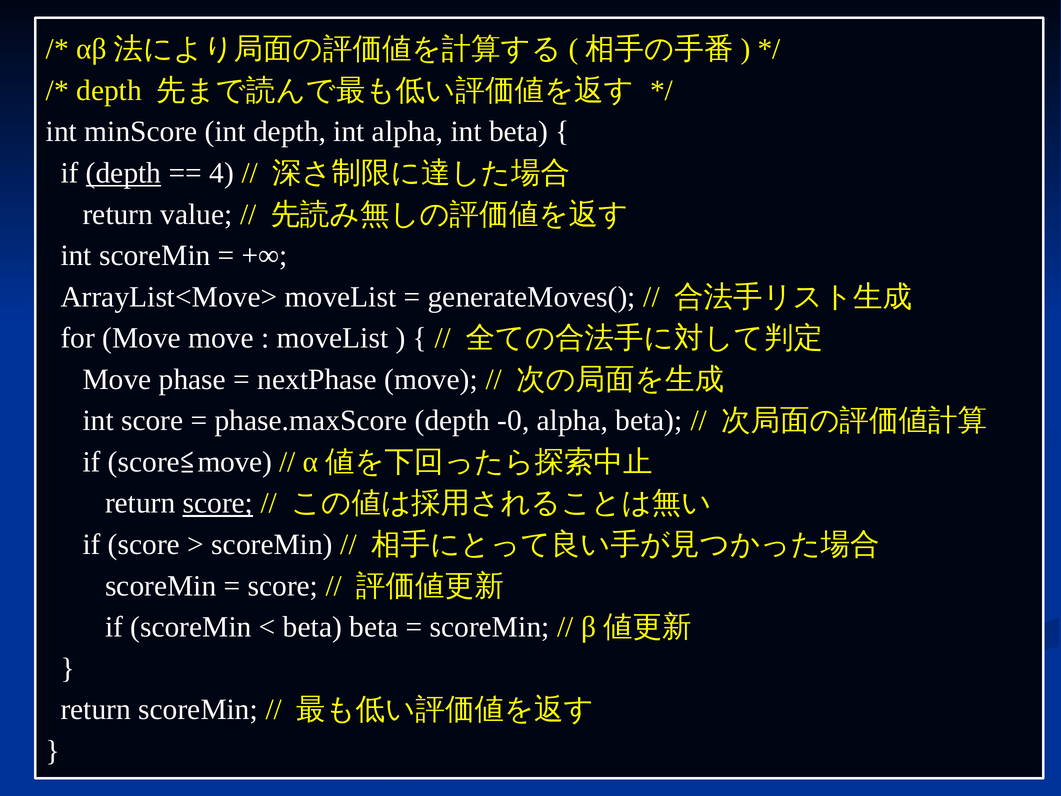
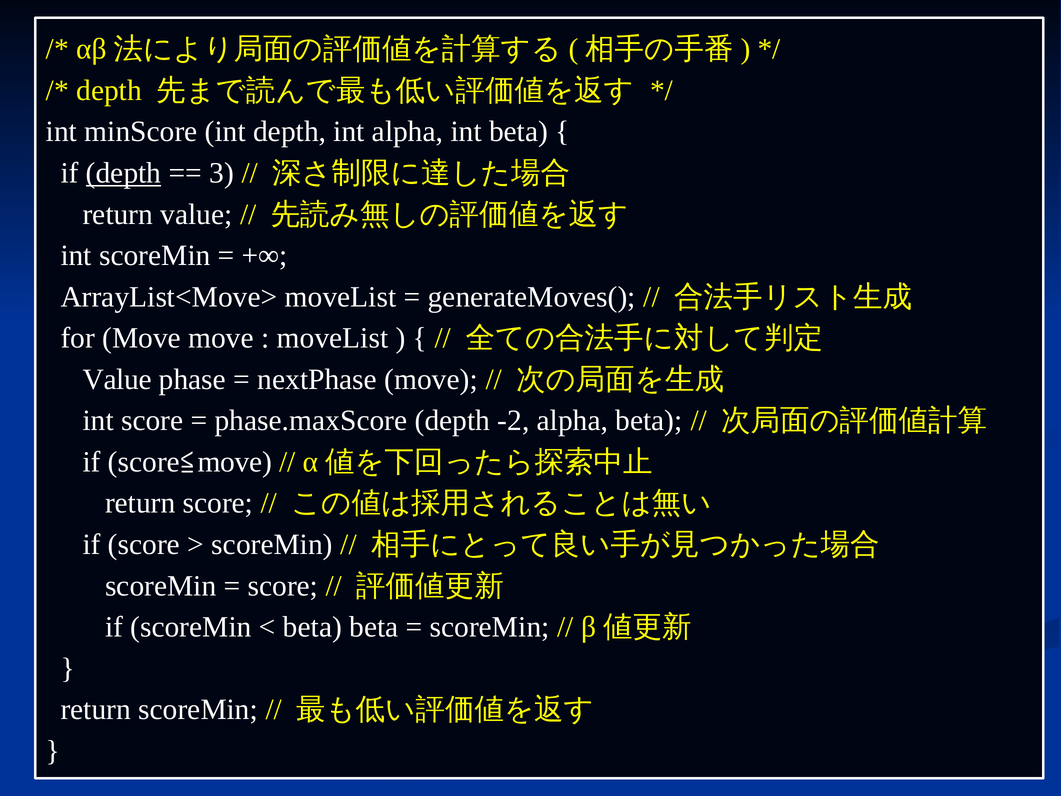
4: 4 -> 3 (222, 173)
Move: Move -> Value (117, 379)
-0: -0 -> -2 (513, 421)
score underline: present -> none (218, 503)
